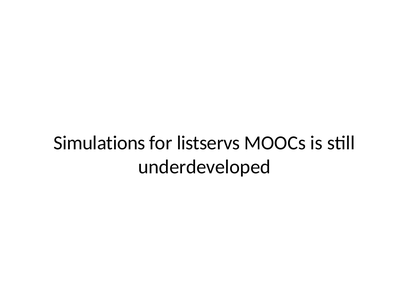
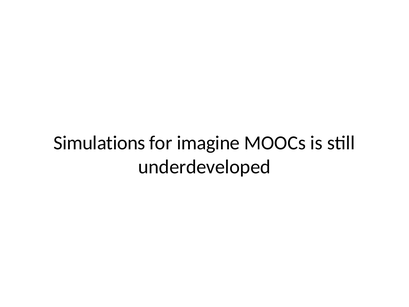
listservs: listservs -> imagine (208, 143)
